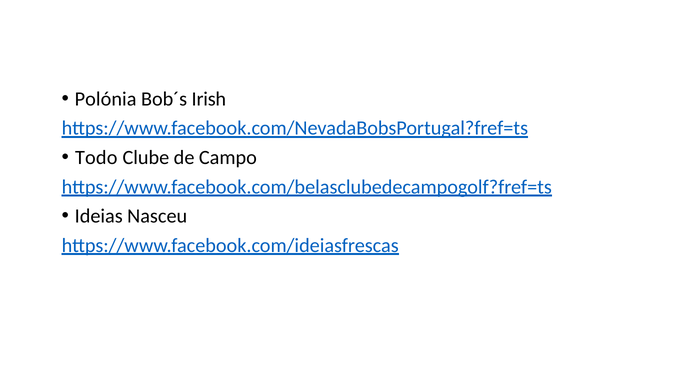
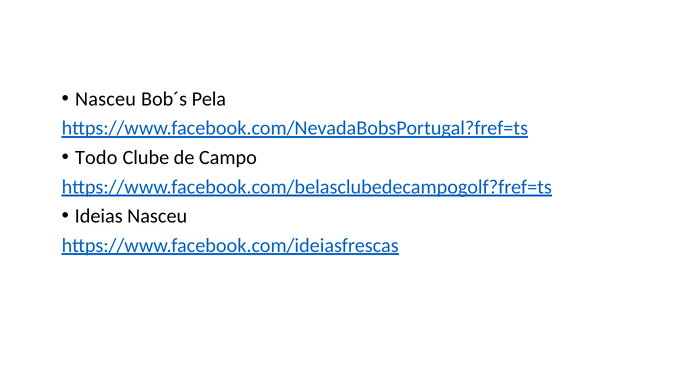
Polónia: Polónia -> Nasceu (106, 99)
Irish: Irish -> Pela (209, 99)
